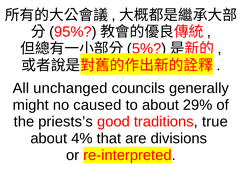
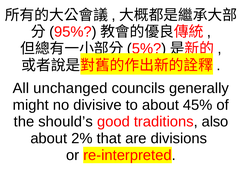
caused: caused -> divisive (97, 105)
29%: 29% -> 45% (198, 105)
priests’s: priests’s -> should’s (66, 122)
true: true -> also (215, 122)
4%: 4% -> 2% (82, 138)
